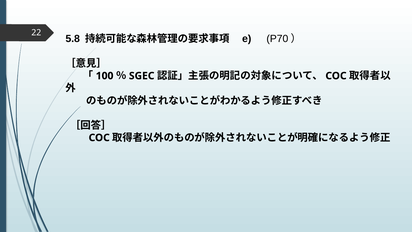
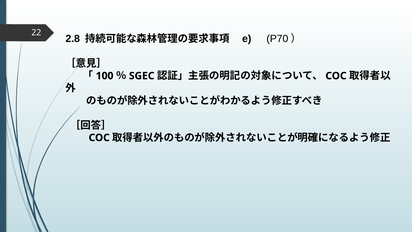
5.8: 5.8 -> 2.8 (73, 39)
